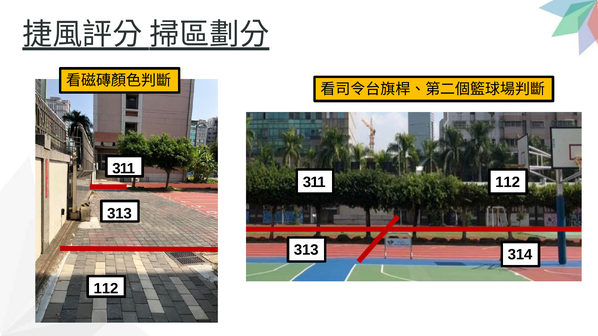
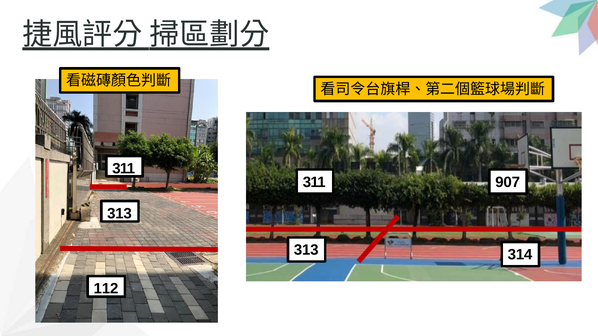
311 112: 112 -> 907 (508, 182)
